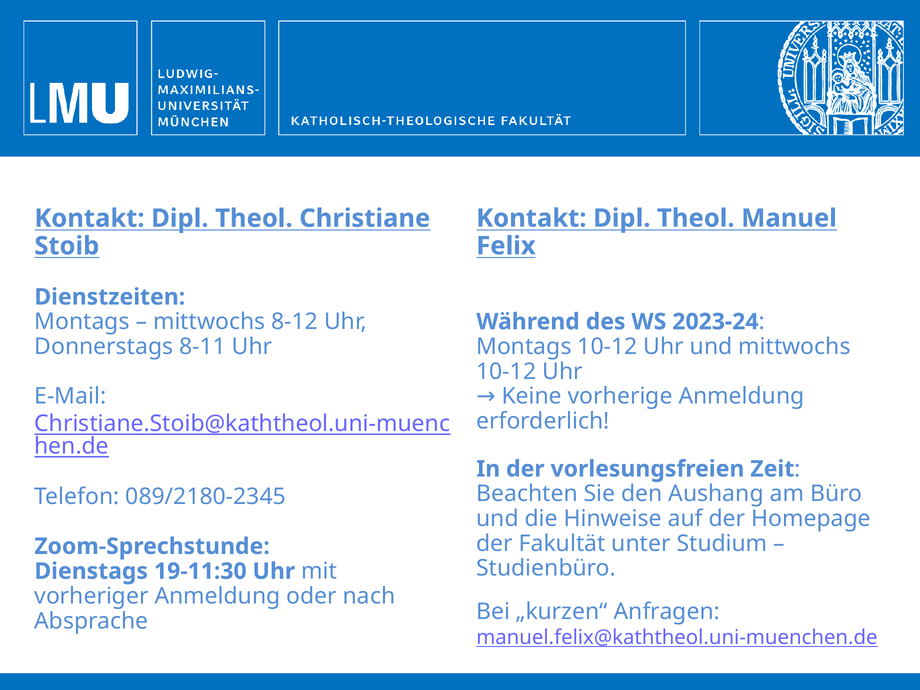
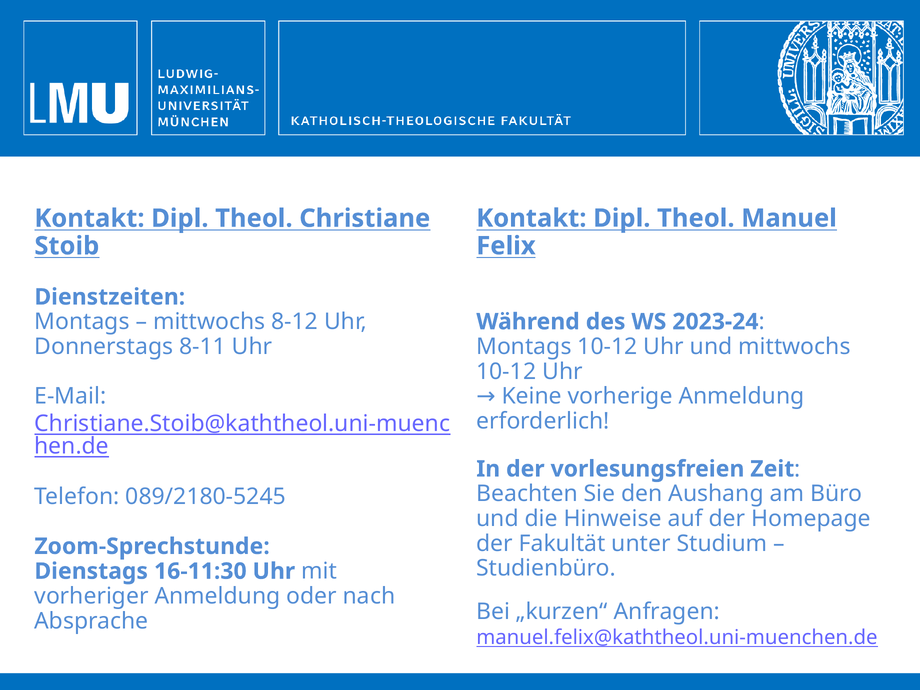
089/2180-2345: 089/2180-2345 -> 089/2180-5245 (206, 497)
19-11:30: 19-11:30 -> 16-11:30 (200, 571)
